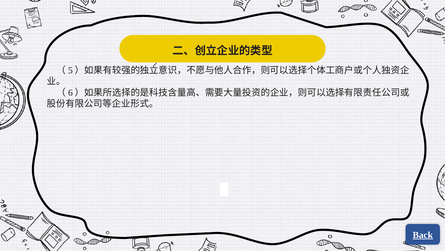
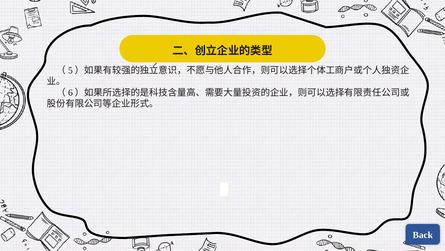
Back underline: present -> none (423, 234)
